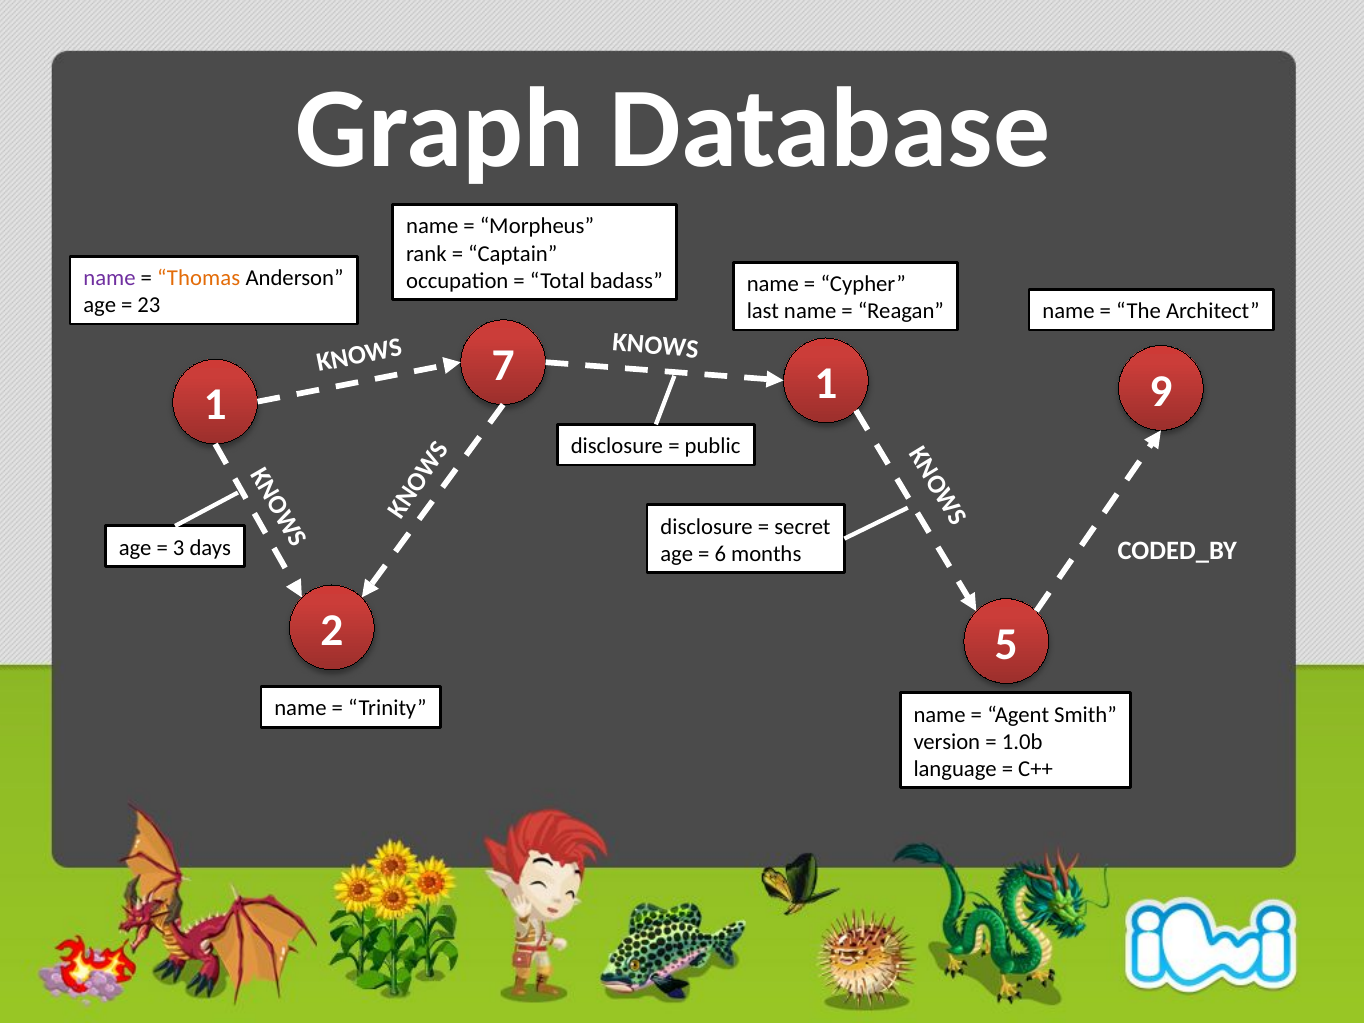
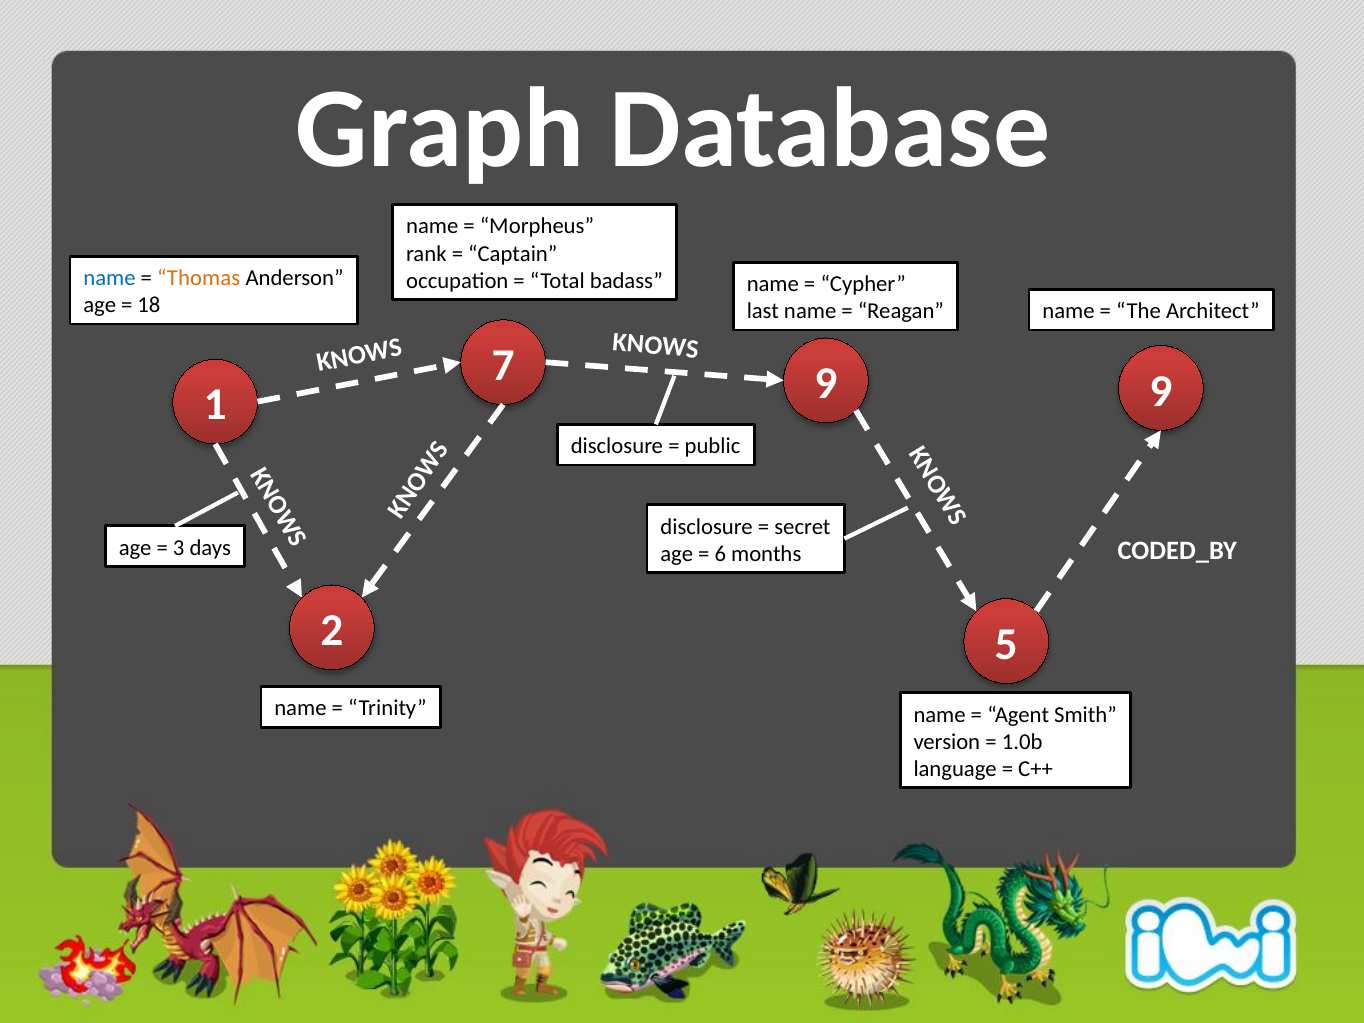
name colour: purple -> blue (110, 278)
23: 23 -> 18 (149, 305)
7 1: 1 -> 9 (826, 384)
